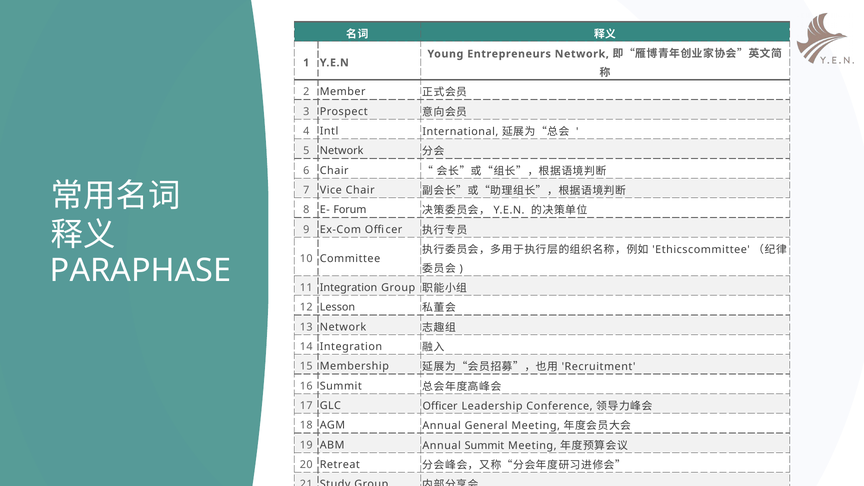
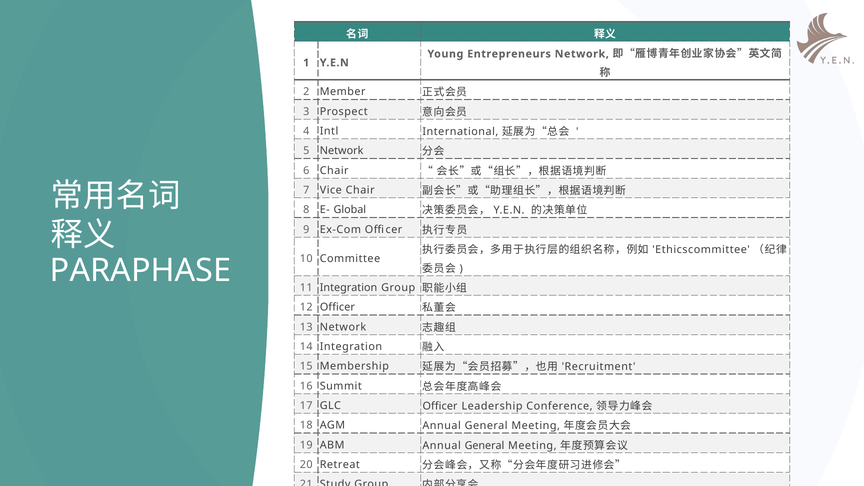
Forum: Forum -> Global (350, 210)
12 Lesson: Lesson -> Officer (337, 307)
АВМ Annual Summit: Summit -> General (484, 446)
